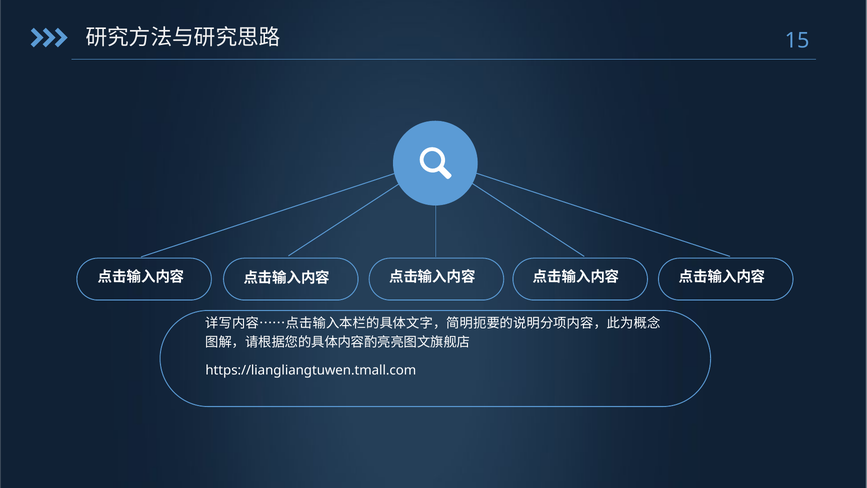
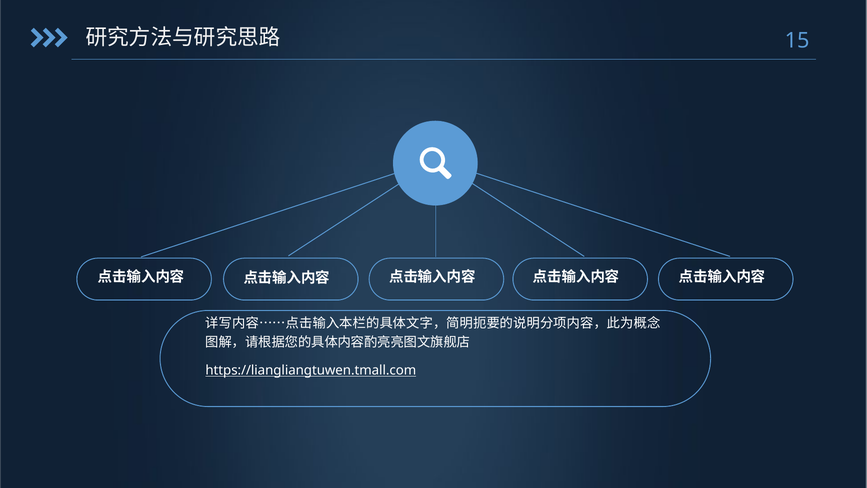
https://liangliangtuwen.tmall.com underline: none -> present (311, 370)
